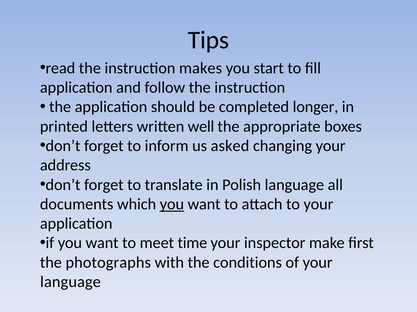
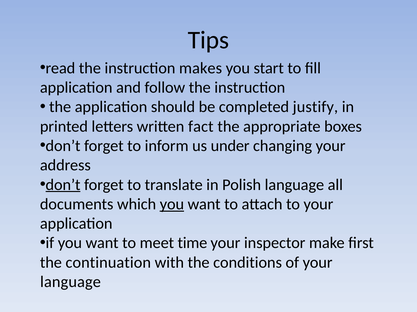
longer: longer -> justify (315, 107)
well: well -> fact (201, 127)
asked: asked -> under (230, 146)
don’t underline: none -> present (63, 185)
photographs: photographs -> continuation (108, 263)
